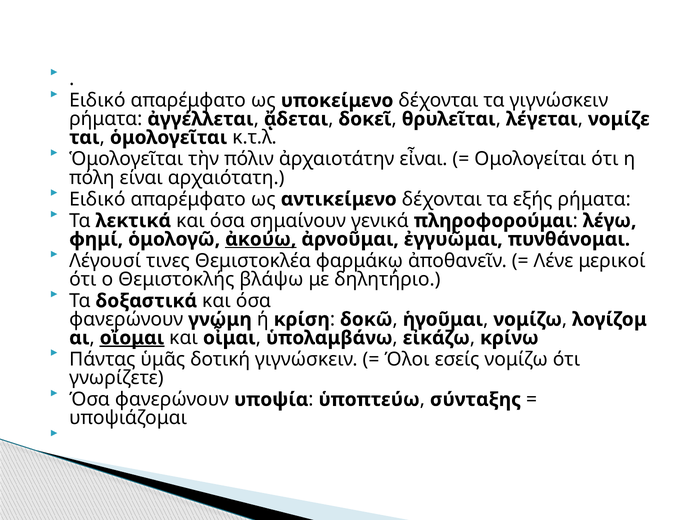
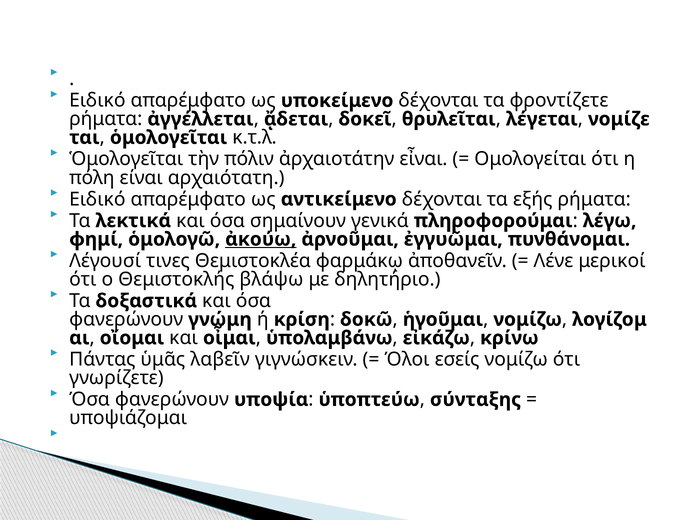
τα γιγνώσκειν: γιγνώσκειν -> φροντίζετε (559, 101)
οἴομαι underline: present -> none (132, 338)
δοτική: δοτική -> λαβεῖν (220, 359)
